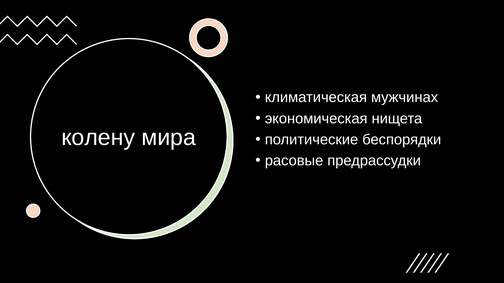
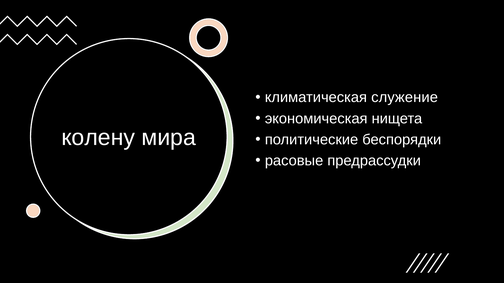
мужчинах: мужчинах -> служение (405, 98)
